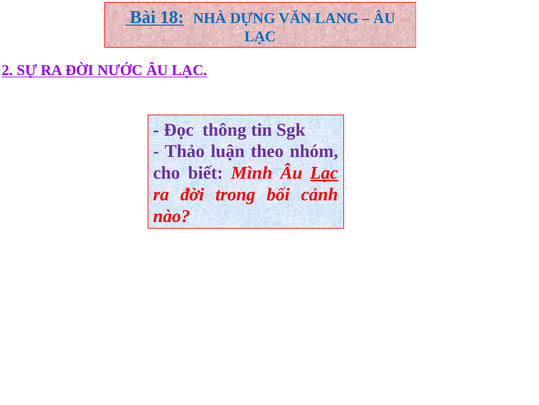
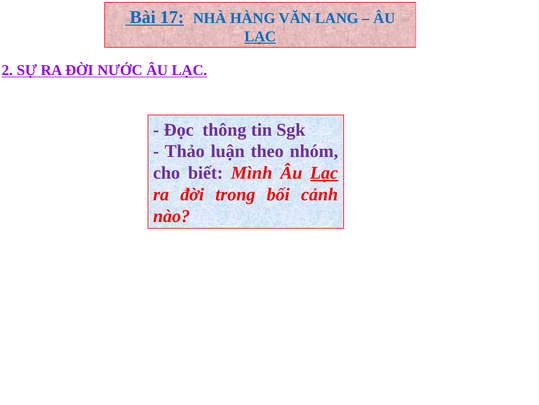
18: 18 -> 17 (172, 17)
DỰNG: DỰNG -> HÀNG (253, 18)
LẠC underline: none -> present (260, 37)
